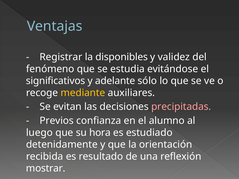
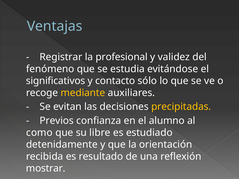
disponibles: disponibles -> profesional (122, 57)
adelante: adelante -> contacto (115, 81)
precipitadas colour: pink -> yellow (181, 107)
luego: luego -> como (39, 133)
hora: hora -> libre (100, 133)
